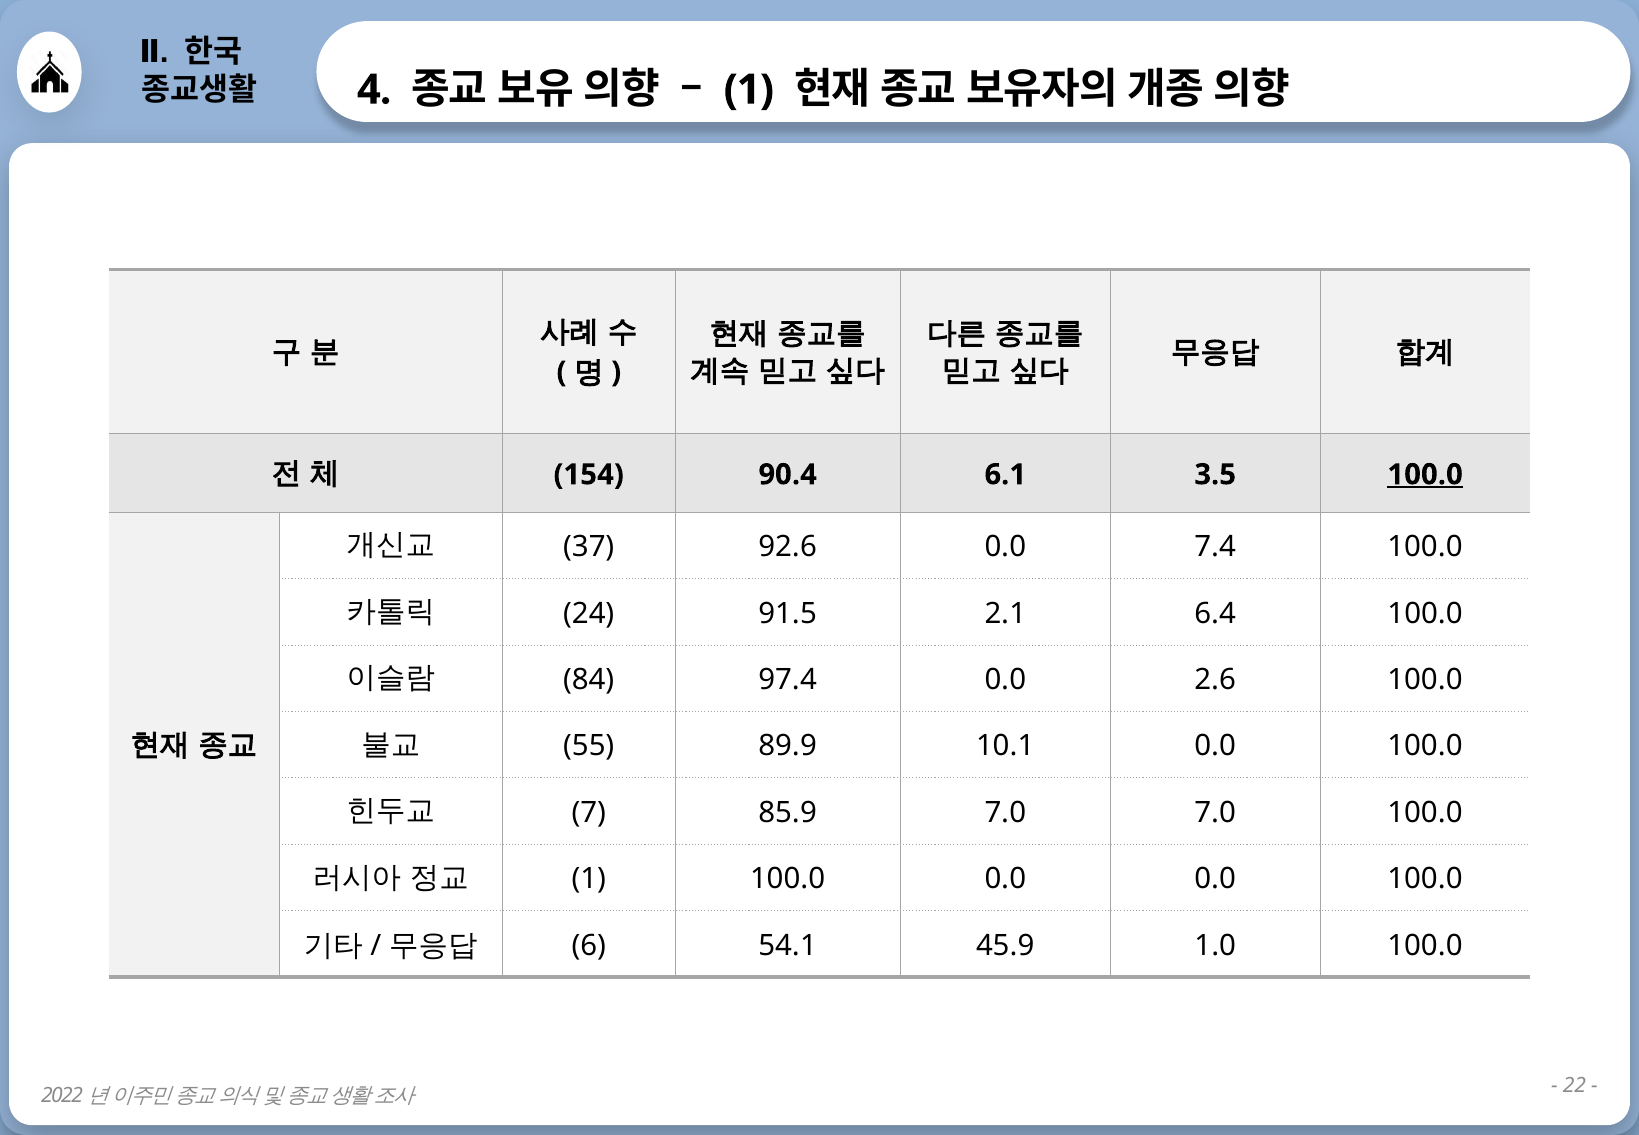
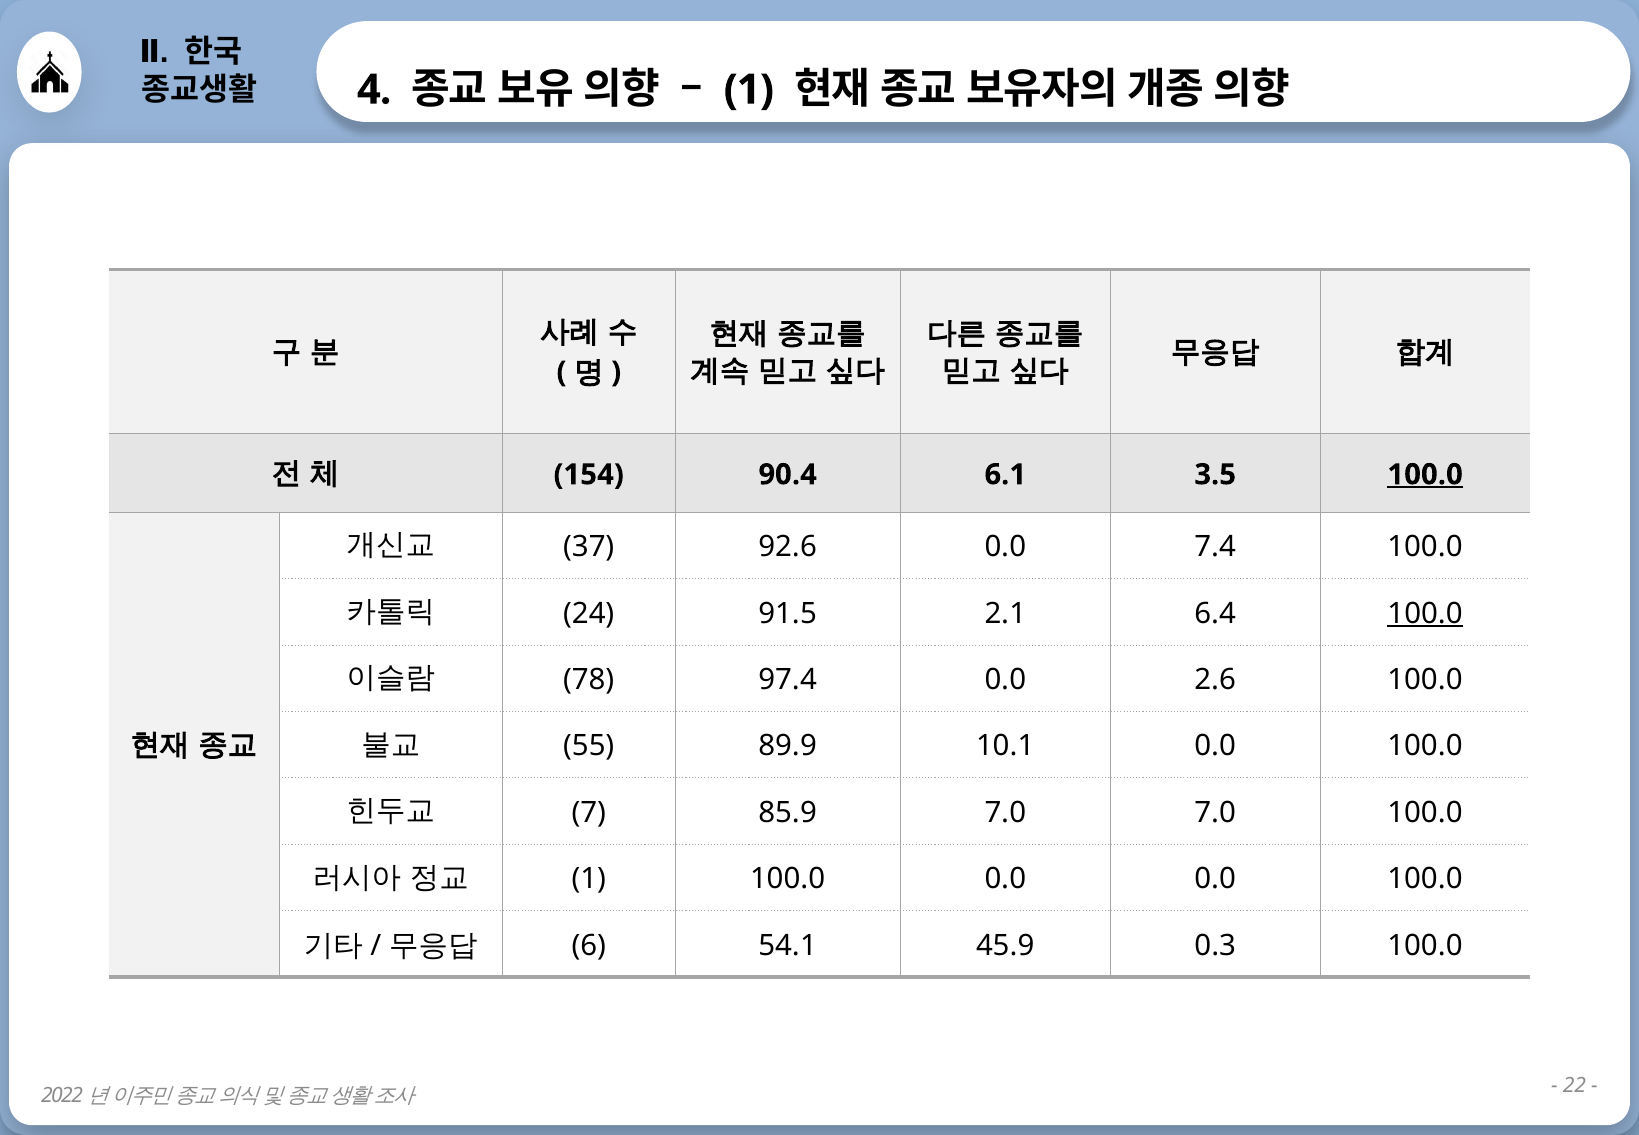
100.0 underline: none -> present (1425, 613)
84: 84 -> 78 (589, 680)
1.0: 1.0 -> 0.3 (1215, 945)
